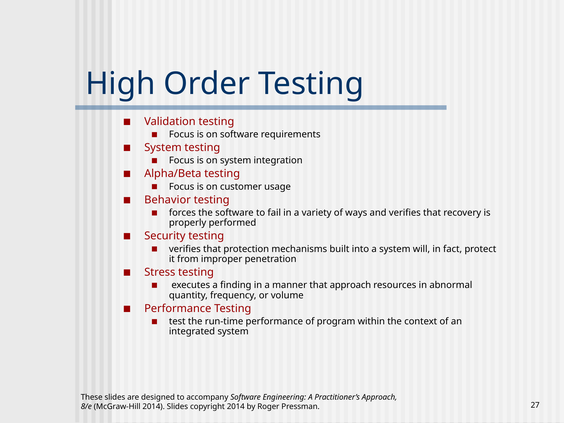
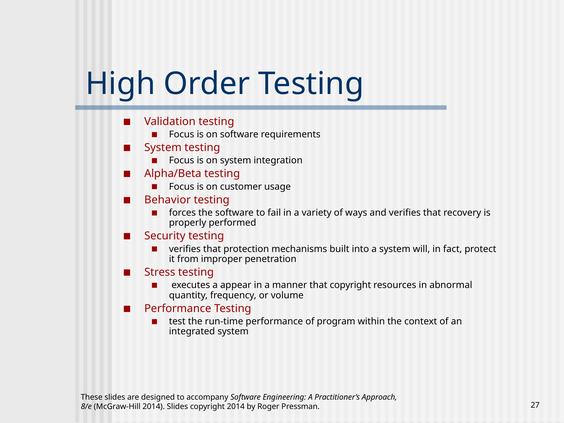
finding: finding -> appear (236, 285)
that approach: approach -> copyright (350, 285)
